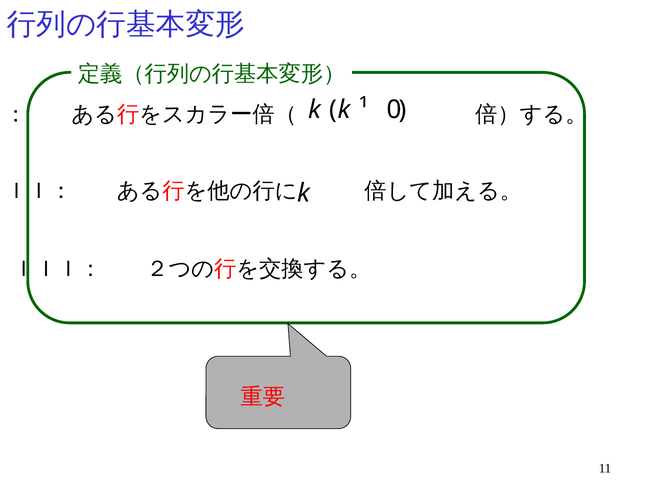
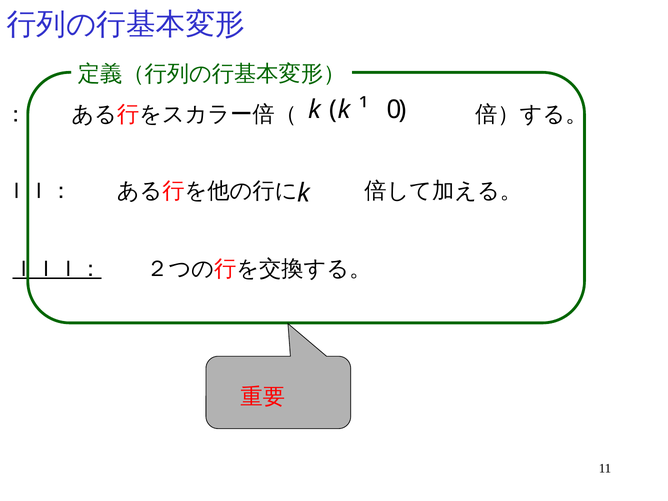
ＩＩＩ： underline: none -> present (57, 269)
